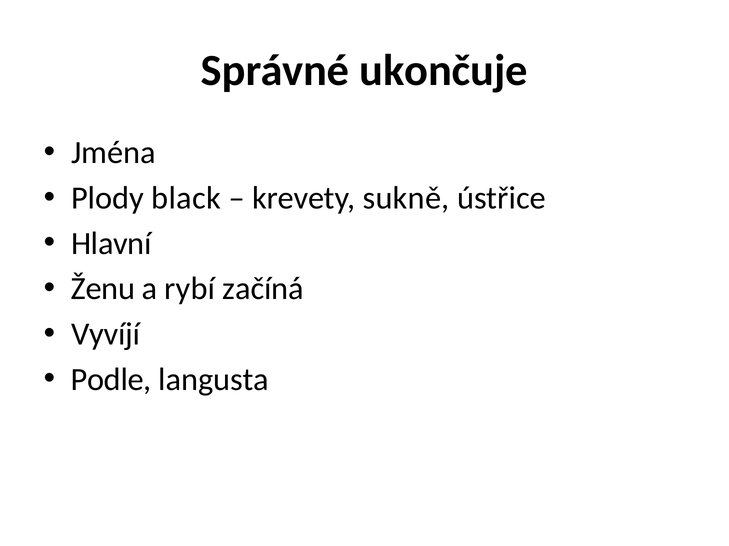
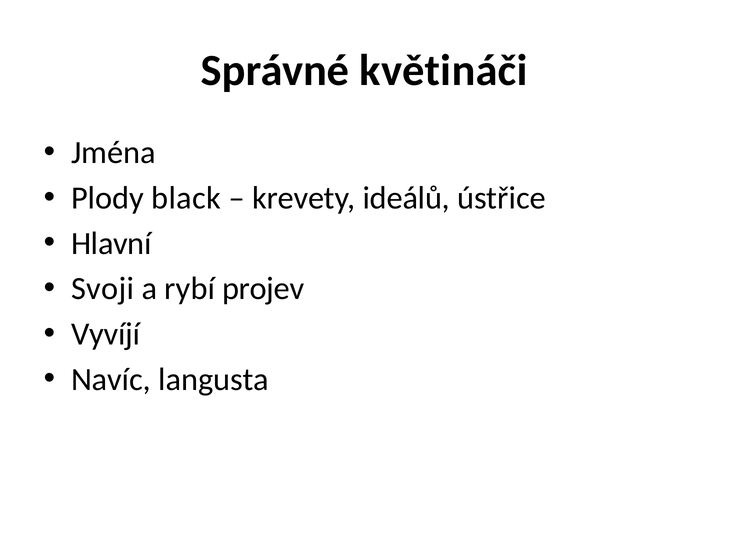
ukončuje: ukončuje -> květináči (443, 71)
sukně: sukně -> ideálů (406, 198)
Ženu: Ženu -> Svoji (103, 289)
začíná: začíná -> projev (263, 289)
Podle: Podle -> Navíc (111, 380)
